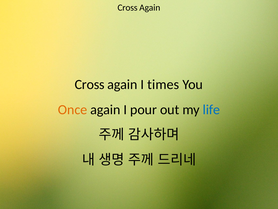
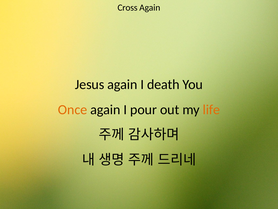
Cross: Cross -> Jesus (90, 84)
times: times -> death (163, 84)
life colour: blue -> orange (211, 109)
